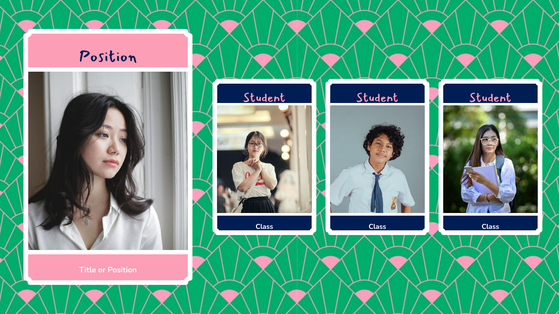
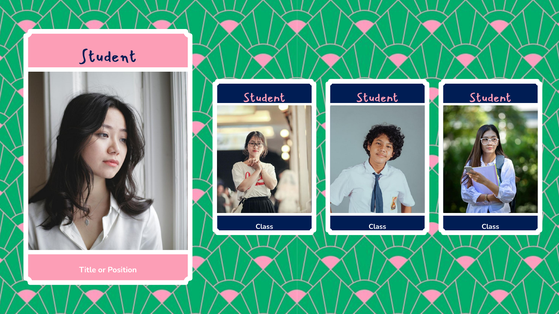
Position: Position -> Student (108, 57)
